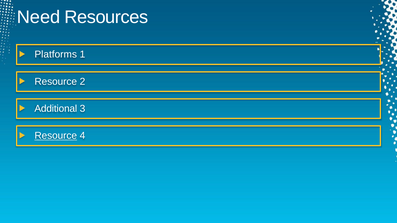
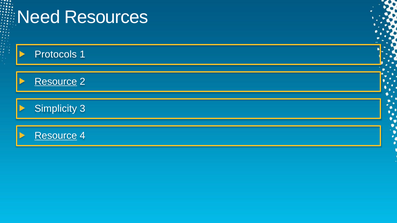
Platforms: Platforms -> Protocols (56, 55)
Resource underline: none -> present (56, 82)
Additional: Additional -> Simplicity (56, 109)
